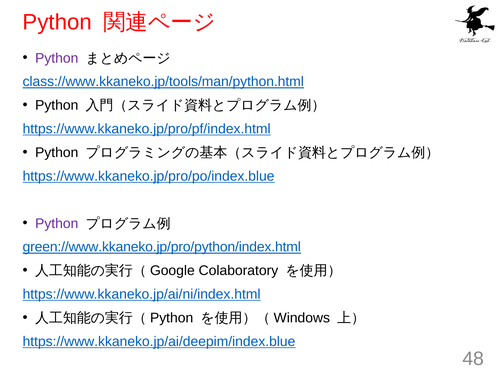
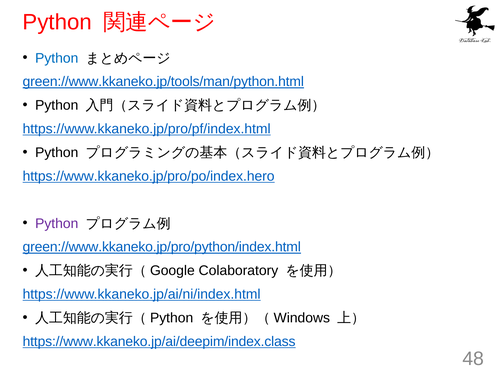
Python colour: purple -> blue (57, 58)
class://www.kkaneko.jp/tools/man/python.html: class://www.kkaneko.jp/tools/man/python.html -> green://www.kkaneko.jp/tools/man/python.html (163, 82)
https://www.kkaneko.jp/pro/po/index.blue: https://www.kkaneko.jp/pro/po/index.blue -> https://www.kkaneko.jp/pro/po/index.hero (149, 176)
https://www.kkaneko.jp/ai/deepim/index.blue: https://www.kkaneko.jp/ai/deepim/index.blue -> https://www.kkaneko.jp/ai/deepim/index.class (159, 342)
